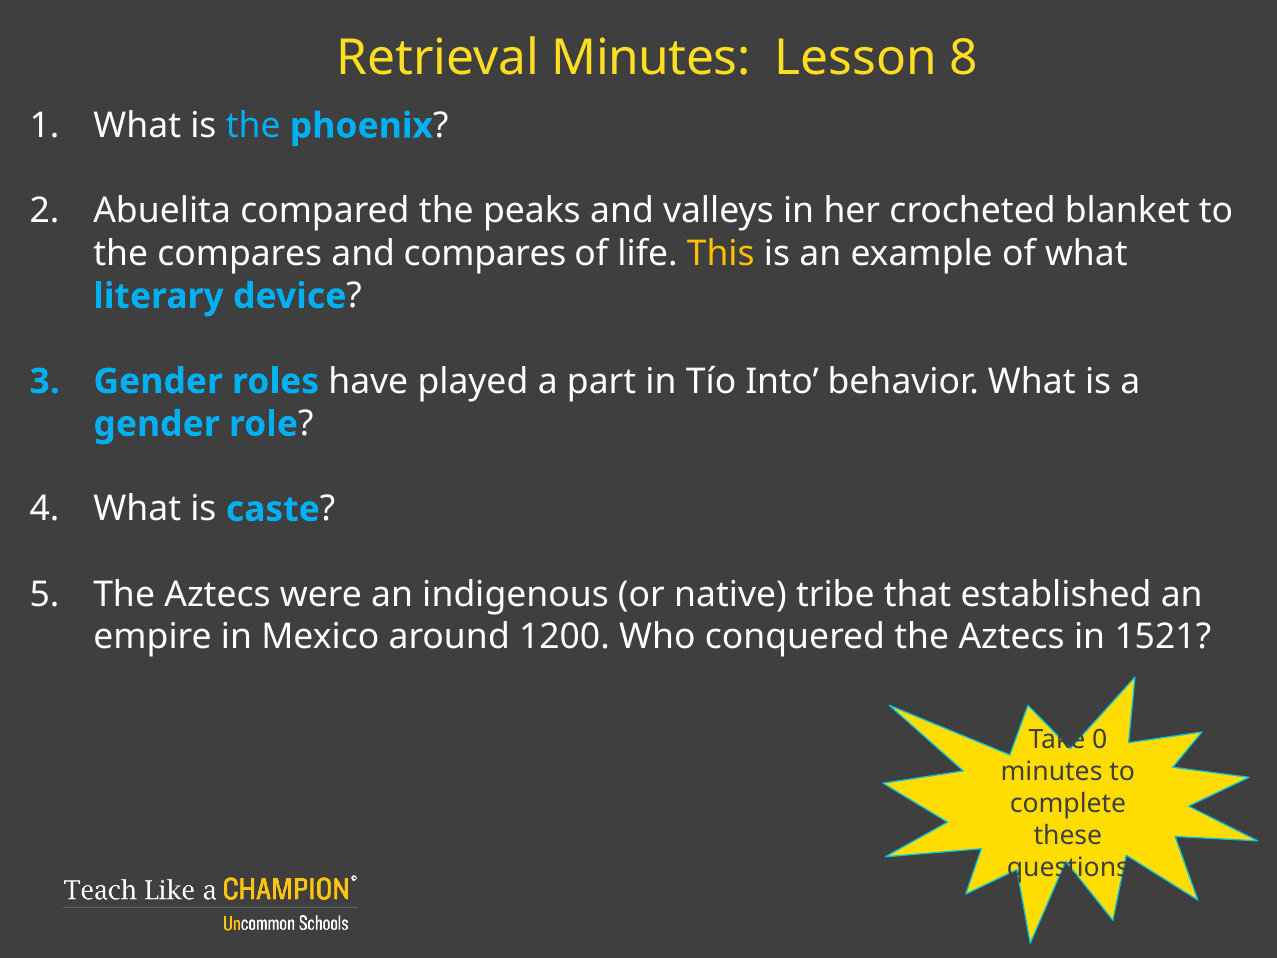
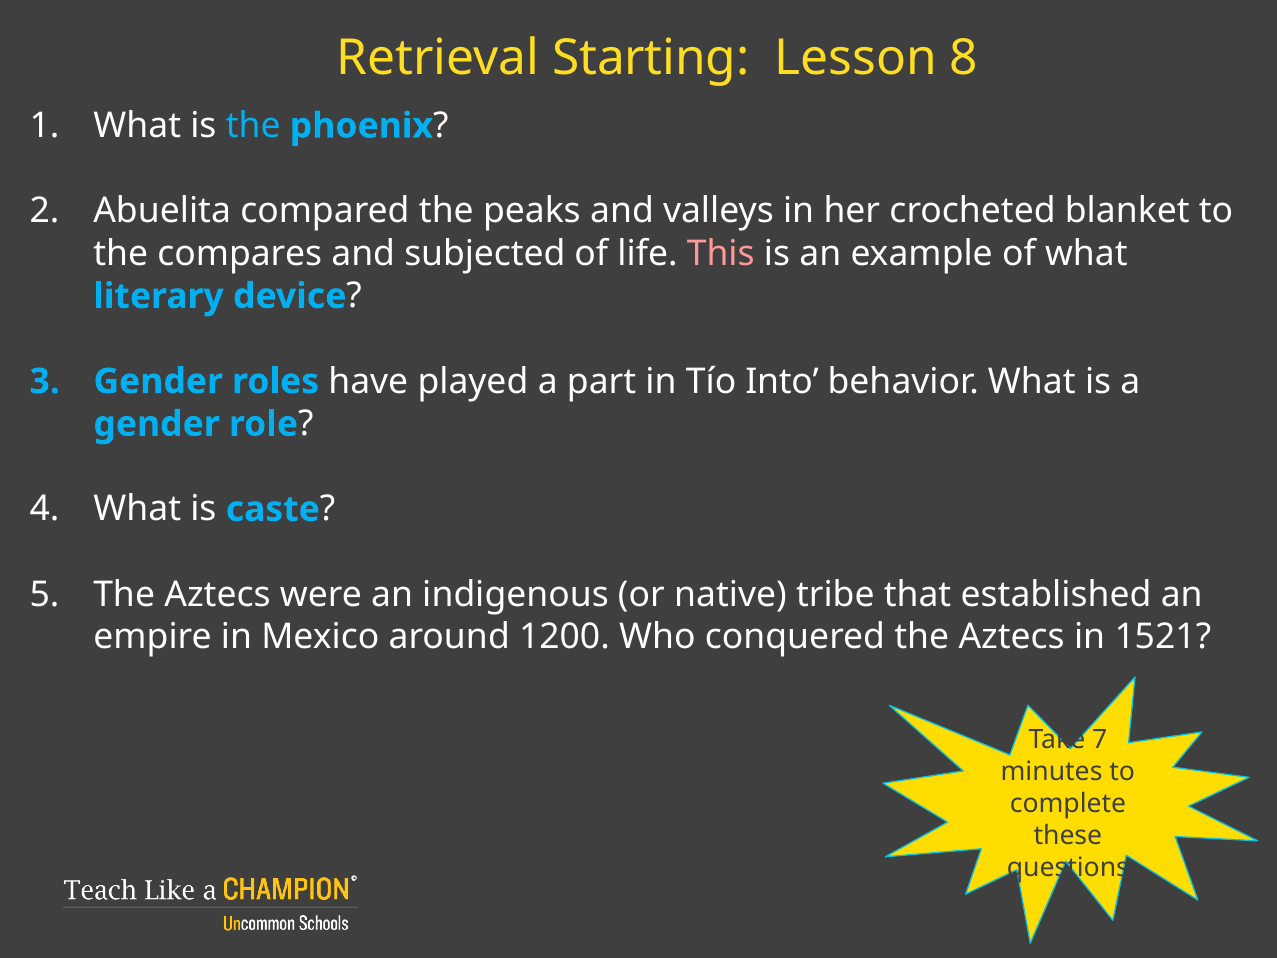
Retrieval Minutes: Minutes -> Starting (651, 59)
and compares: compares -> subjected (485, 254)
This colour: yellow -> pink (721, 254)
0: 0 -> 7 (1100, 740)
